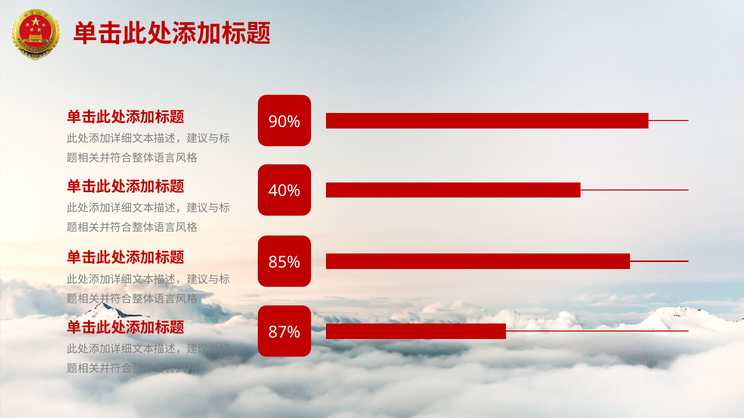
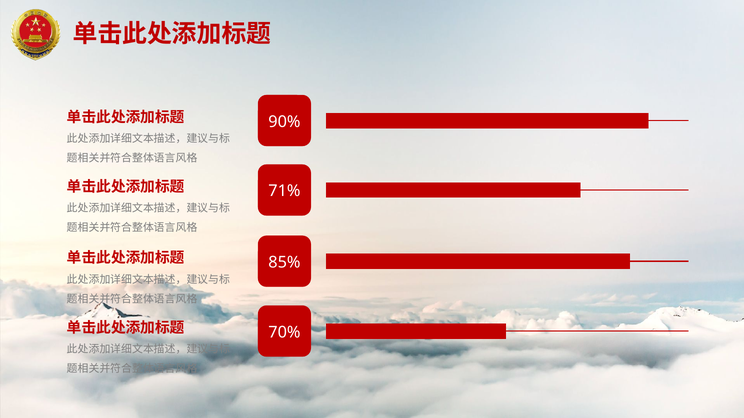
40%: 40% -> 71% (284, 191)
87%: 87% -> 70% (284, 333)
